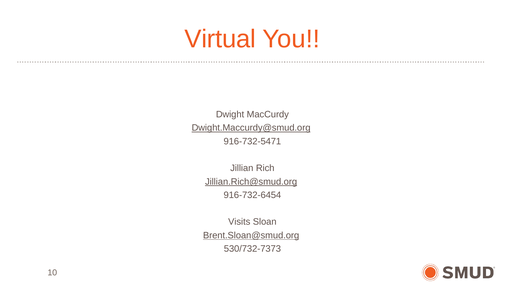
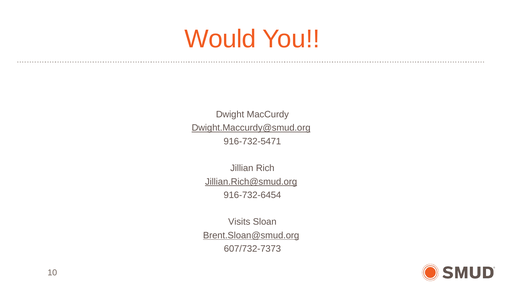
Virtual: Virtual -> Would (220, 39)
530/732-7373: 530/732-7373 -> 607/732-7373 (252, 248)
